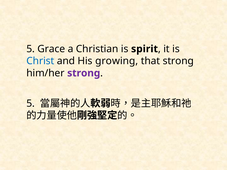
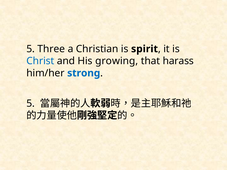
Grace: Grace -> Three (51, 49)
that strong: strong -> harass (178, 61)
strong colour: purple -> blue (84, 73)
